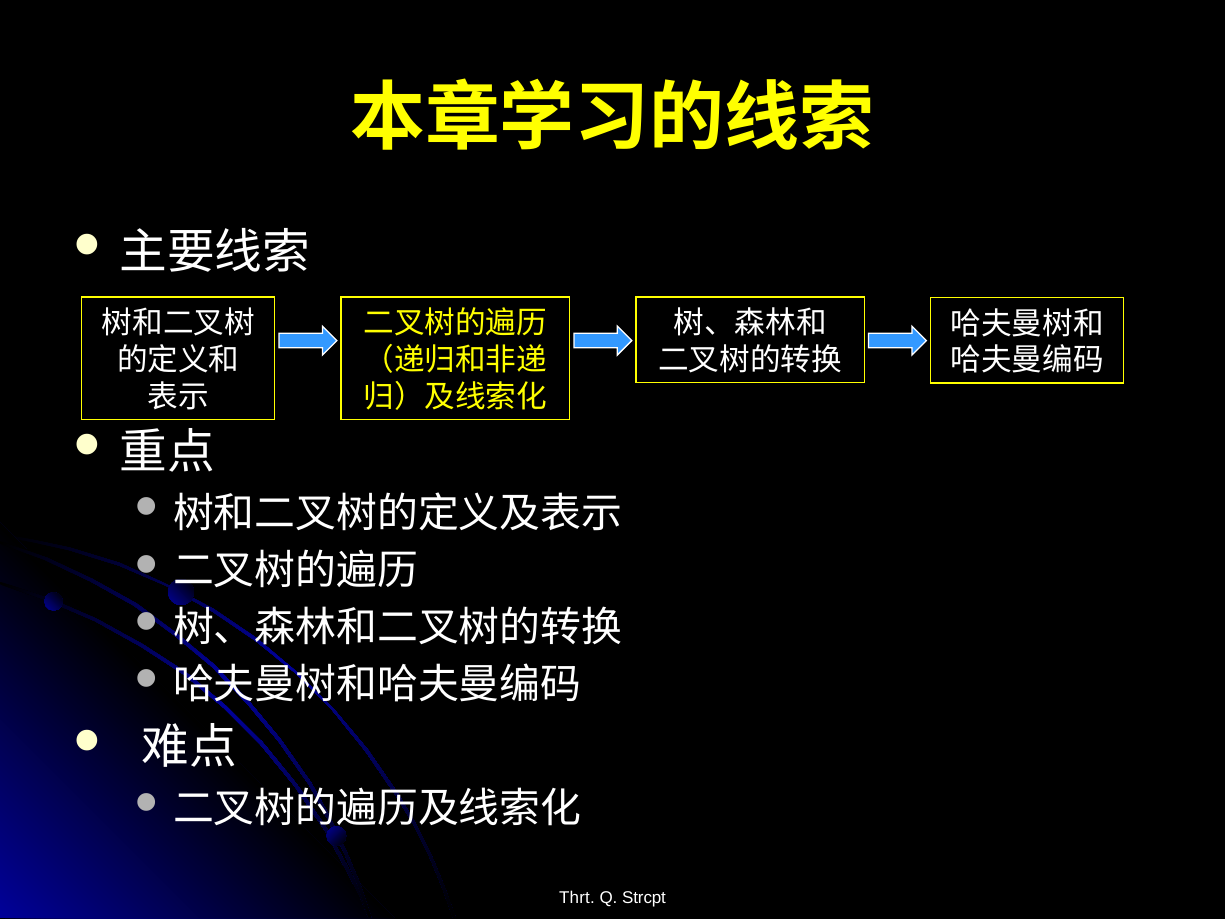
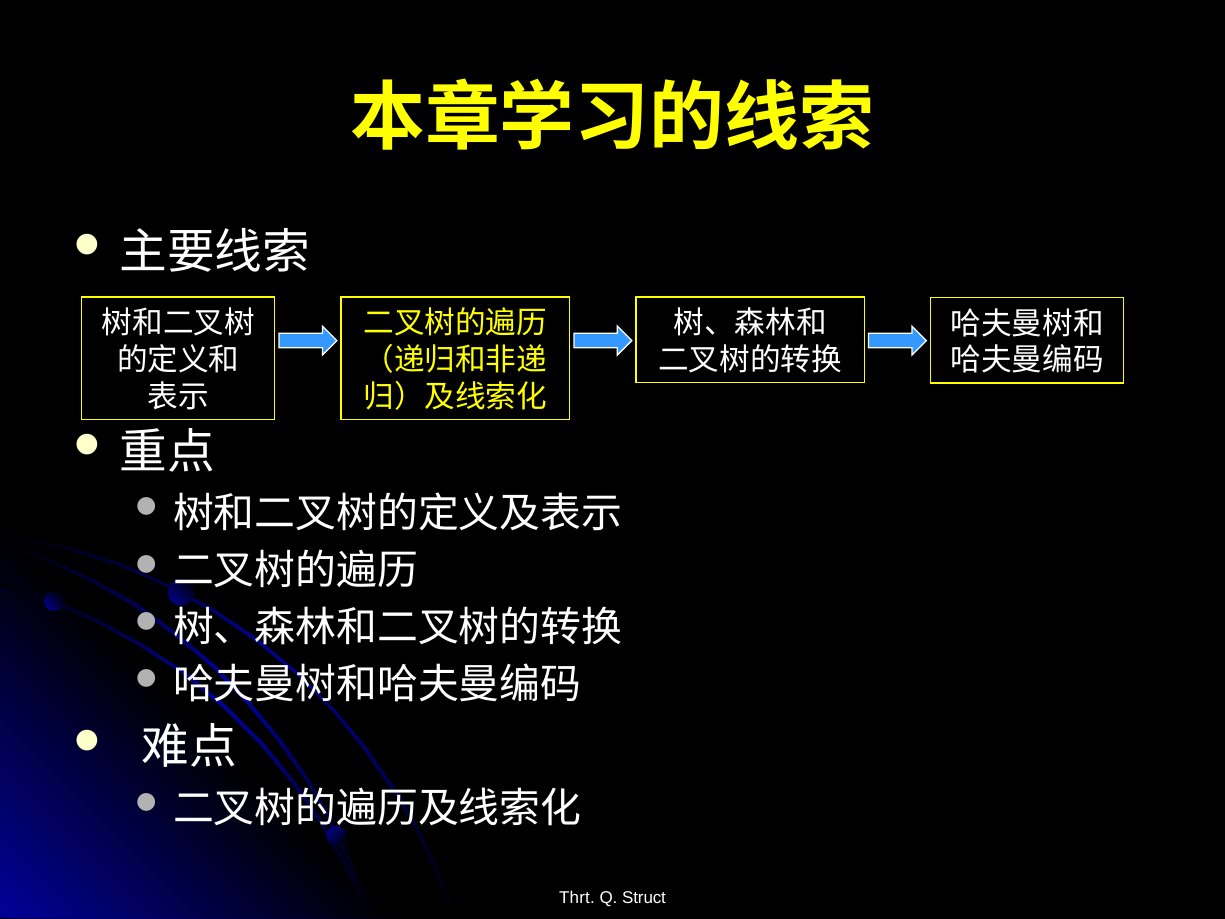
Strcpt: Strcpt -> Struct (644, 897)
